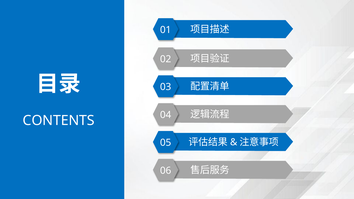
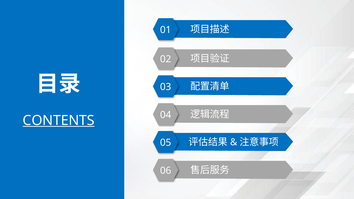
CONTENTS underline: none -> present (59, 121)
